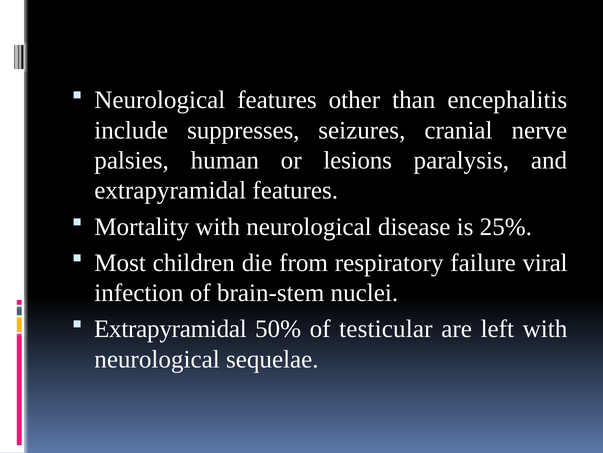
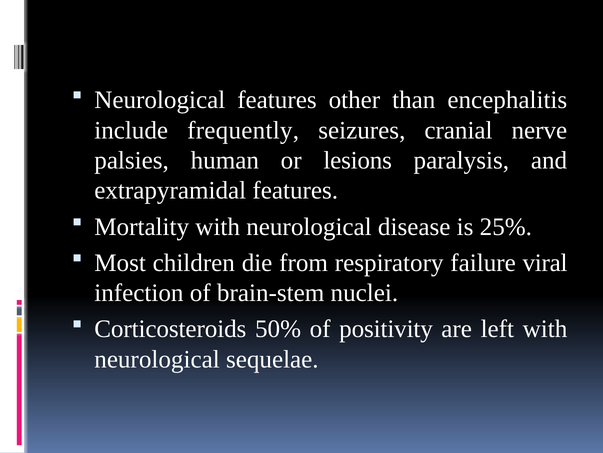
suppresses: suppresses -> frequently (243, 130)
Extrapyramidal: Extrapyramidal -> Corticosteroids (170, 329)
testicular: testicular -> positivity (386, 329)
